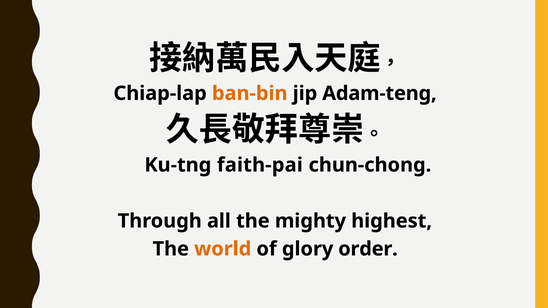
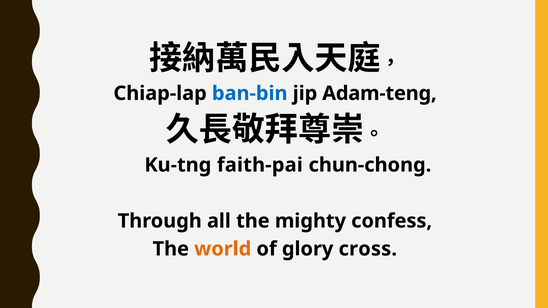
ban-bin colour: orange -> blue (250, 93)
highest: highest -> confess (392, 221)
order: order -> cross (368, 249)
